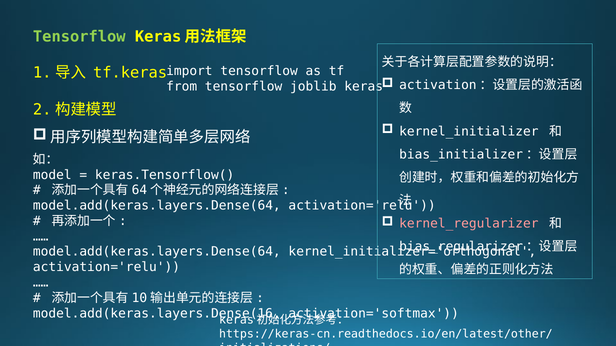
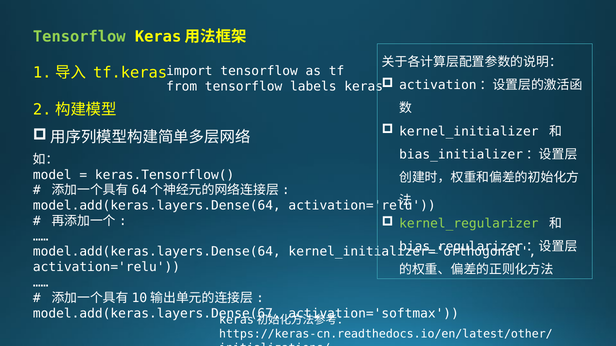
joblib: joblib -> labels (313, 86)
kernel_regularizer colour: pink -> light green (469, 224)
model.add(keras.layers.Dense(16: model.add(keras.layers.Dense(16 -> model.add(keras.layers.Dense(67 (157, 314)
